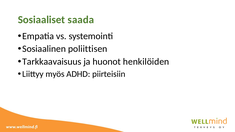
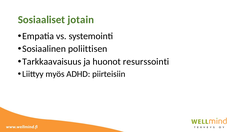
saada: saada -> jotain (81, 20)
henkilöiden: henkilöiden -> resurssointi (146, 62)
